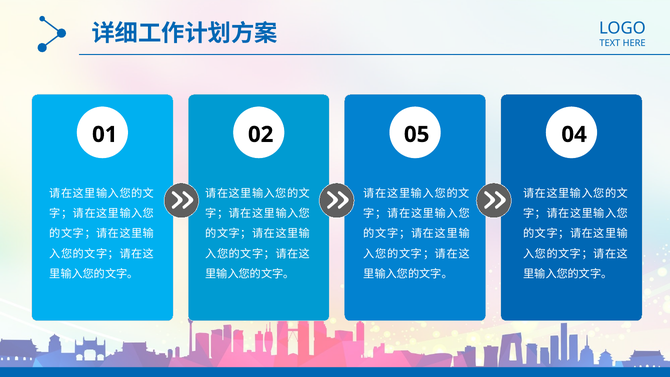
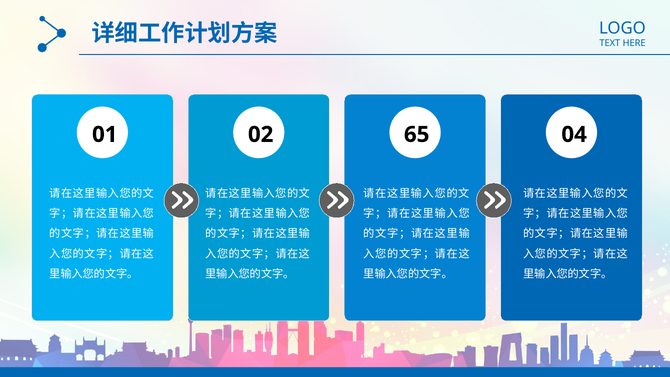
05: 05 -> 65 (417, 135)
